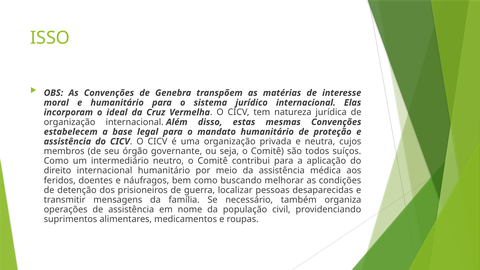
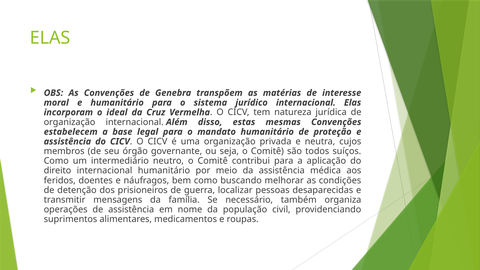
ISSO: ISSO -> ELAS (50, 38)
